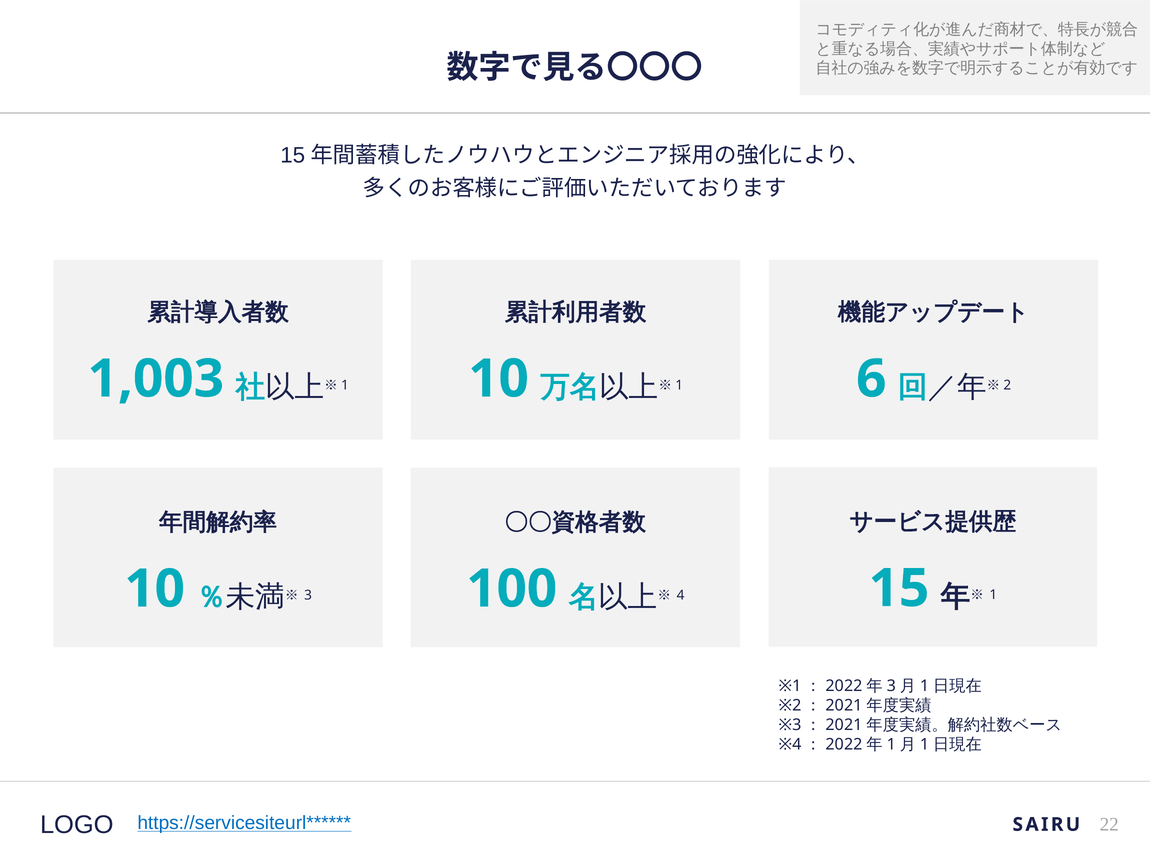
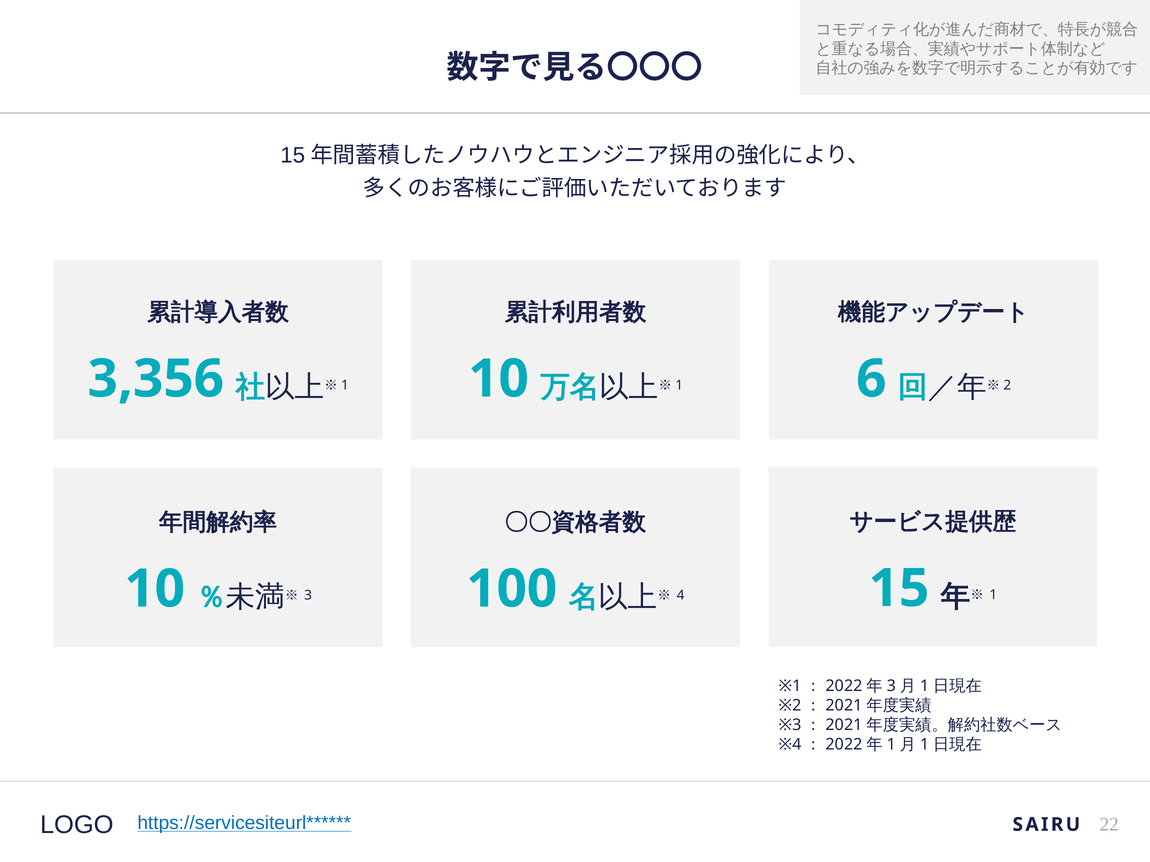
1,003: 1,003 -> 3,356 (156, 379)
